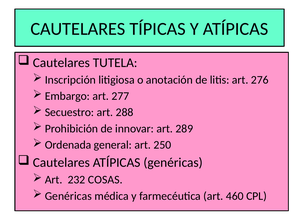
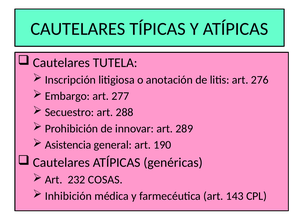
Ordenada: Ordenada -> Asistencia (68, 145)
250: 250 -> 190 (162, 145)
Genéricas: Genéricas -> Inhibición (68, 196)
460: 460 -> 143 (235, 196)
